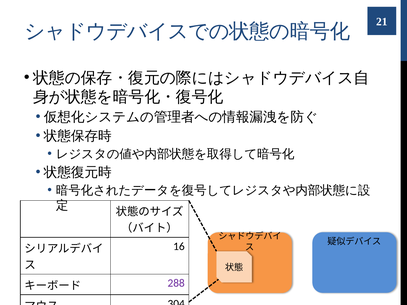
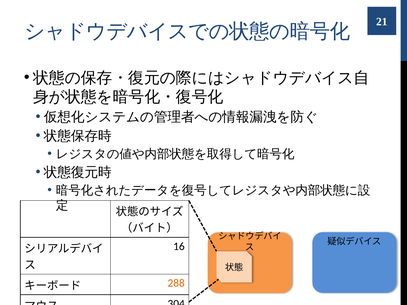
288 colour: purple -> orange (176, 283)
